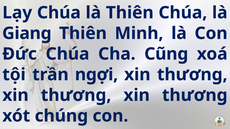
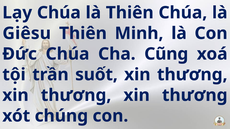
Giang: Giang -> Giêsu (27, 33)
ngợi: ngợi -> suốt (96, 75)
